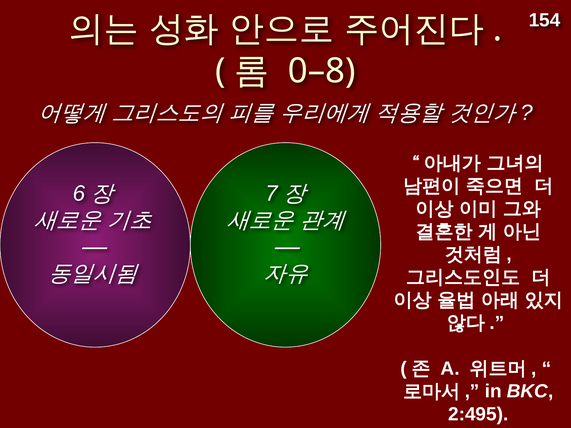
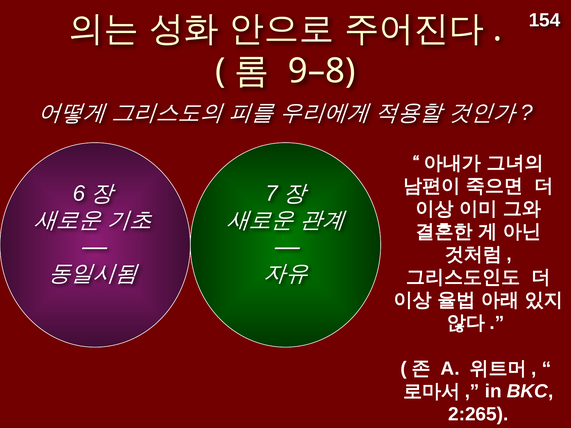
0–8: 0–8 -> 9–8 (322, 71)
2:495: 2:495 -> 2:265 (478, 414)
